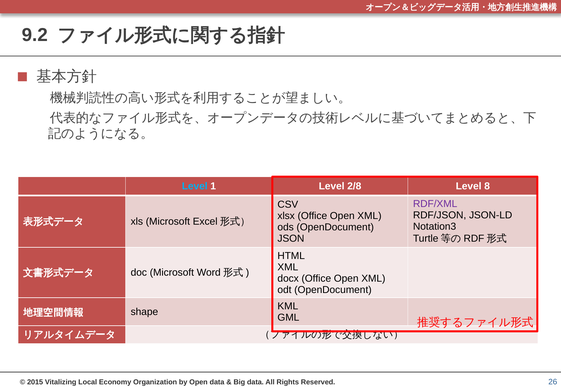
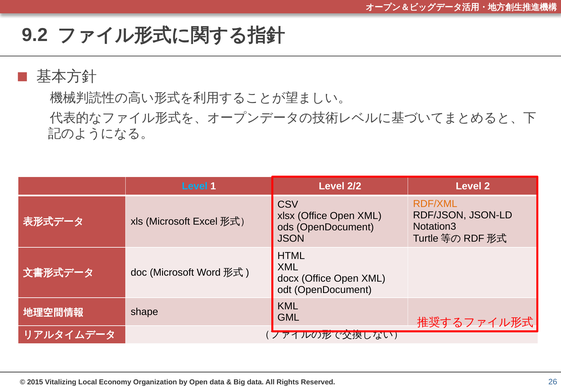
2/8: 2/8 -> 2/2 (354, 186)
8: 8 -> 2 (487, 186)
RDF/XML colour: purple -> orange (435, 204)
